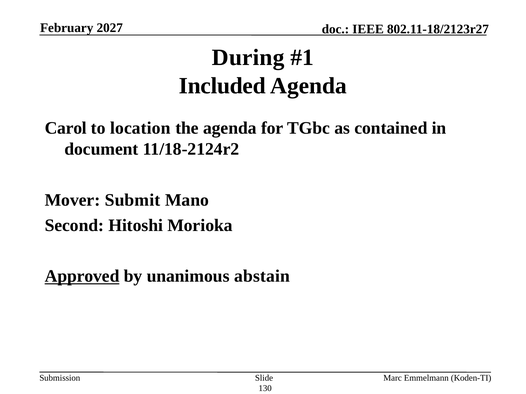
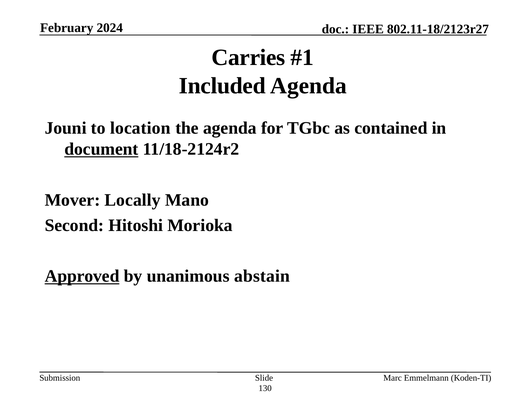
2027: 2027 -> 2024 (110, 28)
During: During -> Carries (248, 58)
Carol: Carol -> Jouni (66, 128)
document underline: none -> present (101, 149)
Submit: Submit -> Locally (133, 200)
